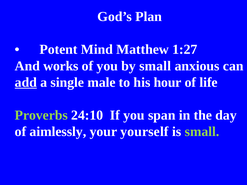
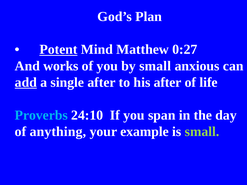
Potent underline: none -> present (58, 50)
1:27: 1:27 -> 0:27 (185, 50)
single male: male -> after (102, 82)
his hour: hour -> after (168, 82)
Proverbs colour: light green -> light blue (41, 115)
aimlessly: aimlessly -> anything (58, 132)
yourself: yourself -> example (145, 132)
